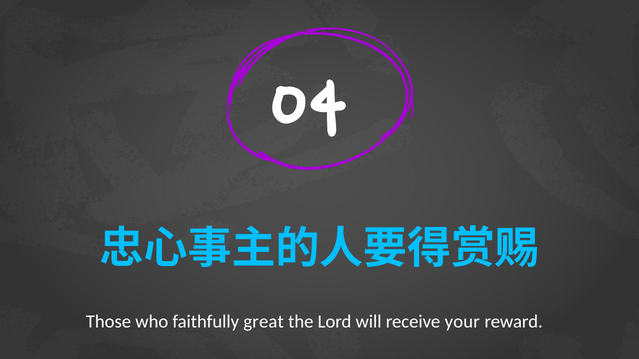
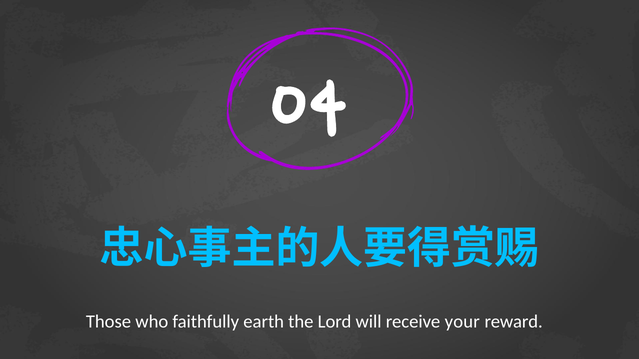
great: great -> earth (264, 322)
